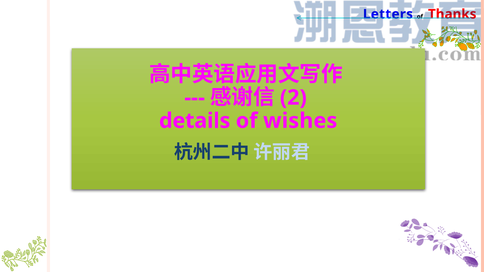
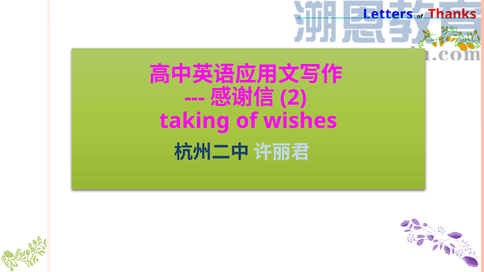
details: details -> taking (194, 121)
